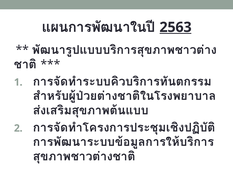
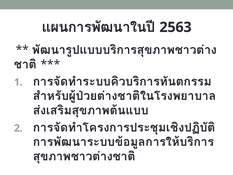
2563 underline: present -> none (176, 27)
